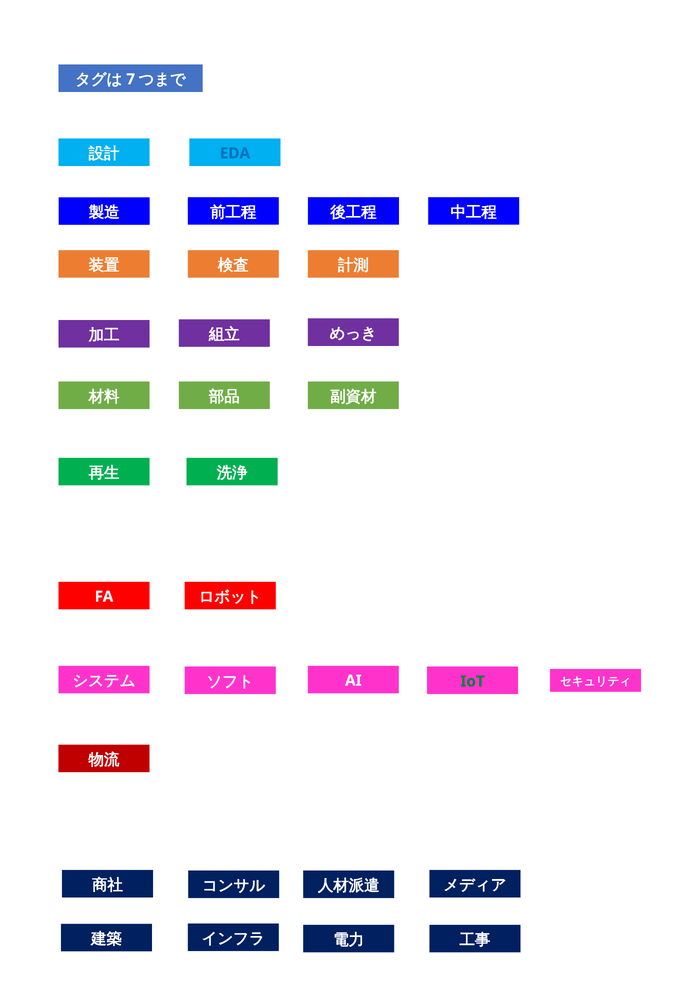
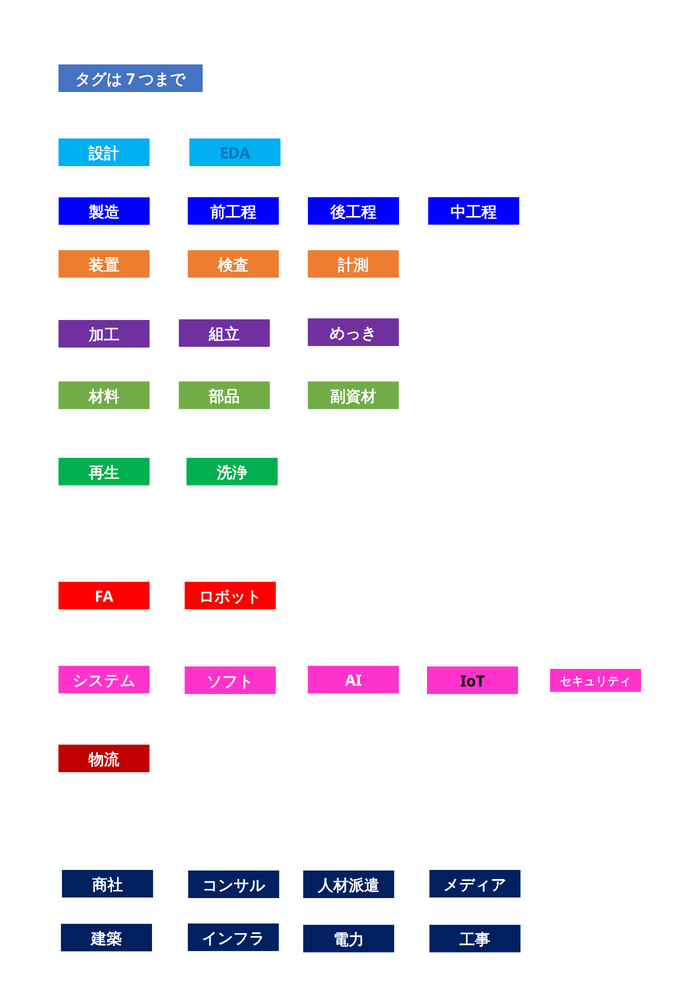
IoT colour: green -> black (473, 682)
